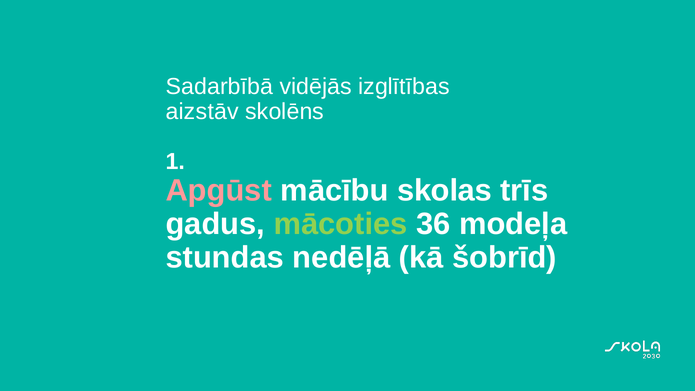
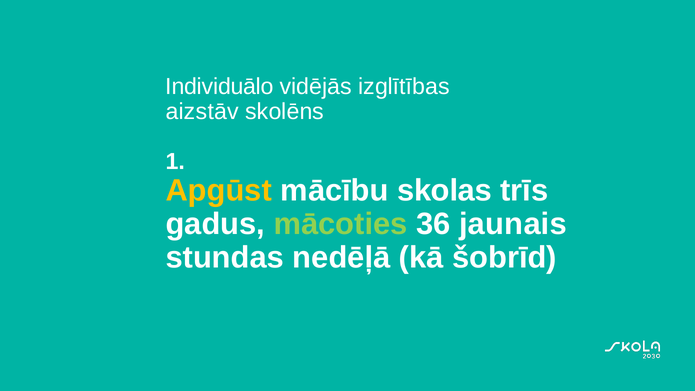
Sadarbībā: Sadarbībā -> Individuālo (220, 86)
Apgūst colour: pink -> yellow (219, 191)
modeļa: modeļa -> jaunais (513, 224)
